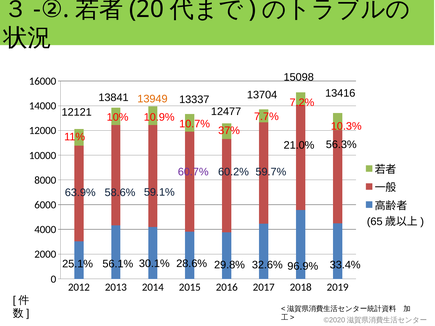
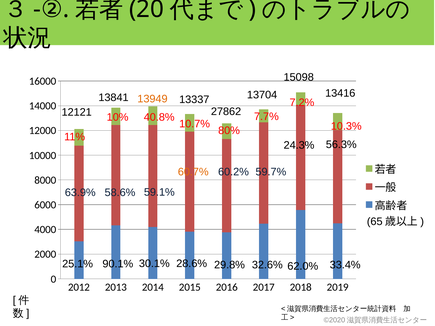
12477: 12477 -> 27862 (226, 112)
10.9%: 10.9% -> 40.8% (159, 117)
37%: 37% -> 80% (229, 131)
21.0%: 21.0% -> 24.3% (299, 145)
60.7% colour: purple -> orange (193, 172)
56.1%: 56.1% -> 90.1% (118, 264)
96.9%: 96.9% -> 62.0% (303, 266)
